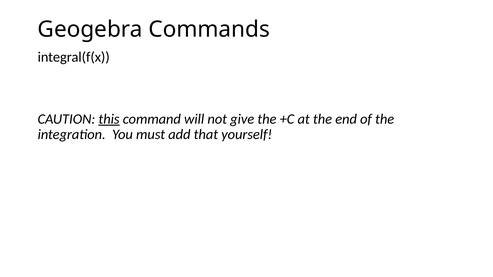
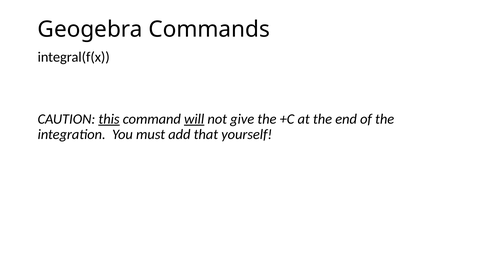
will underline: none -> present (194, 119)
